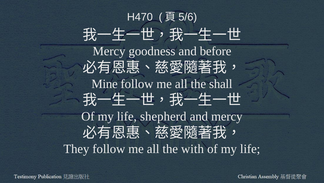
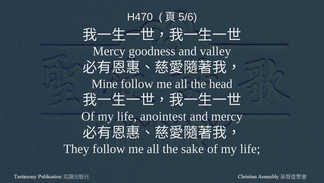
before: before -> valley (215, 51)
shall: shall -> head (221, 83)
shepherd: shepherd -> anointest (163, 116)
with: with -> sake (192, 148)
